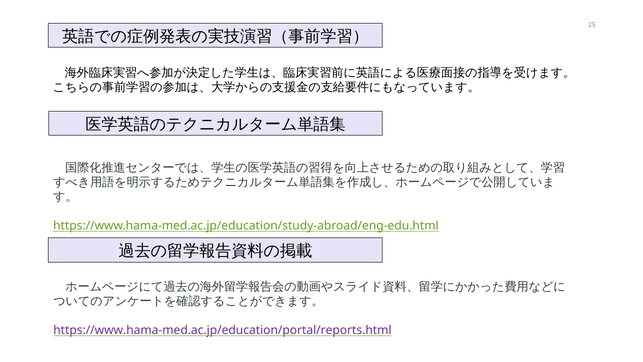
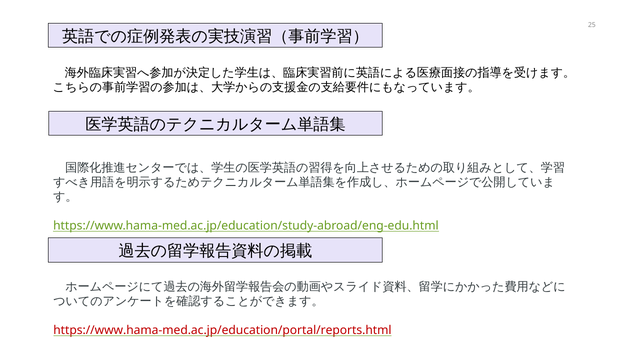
https://www.hama-med.ac.jp/education/portal/reports.html colour: purple -> red (222, 330)
